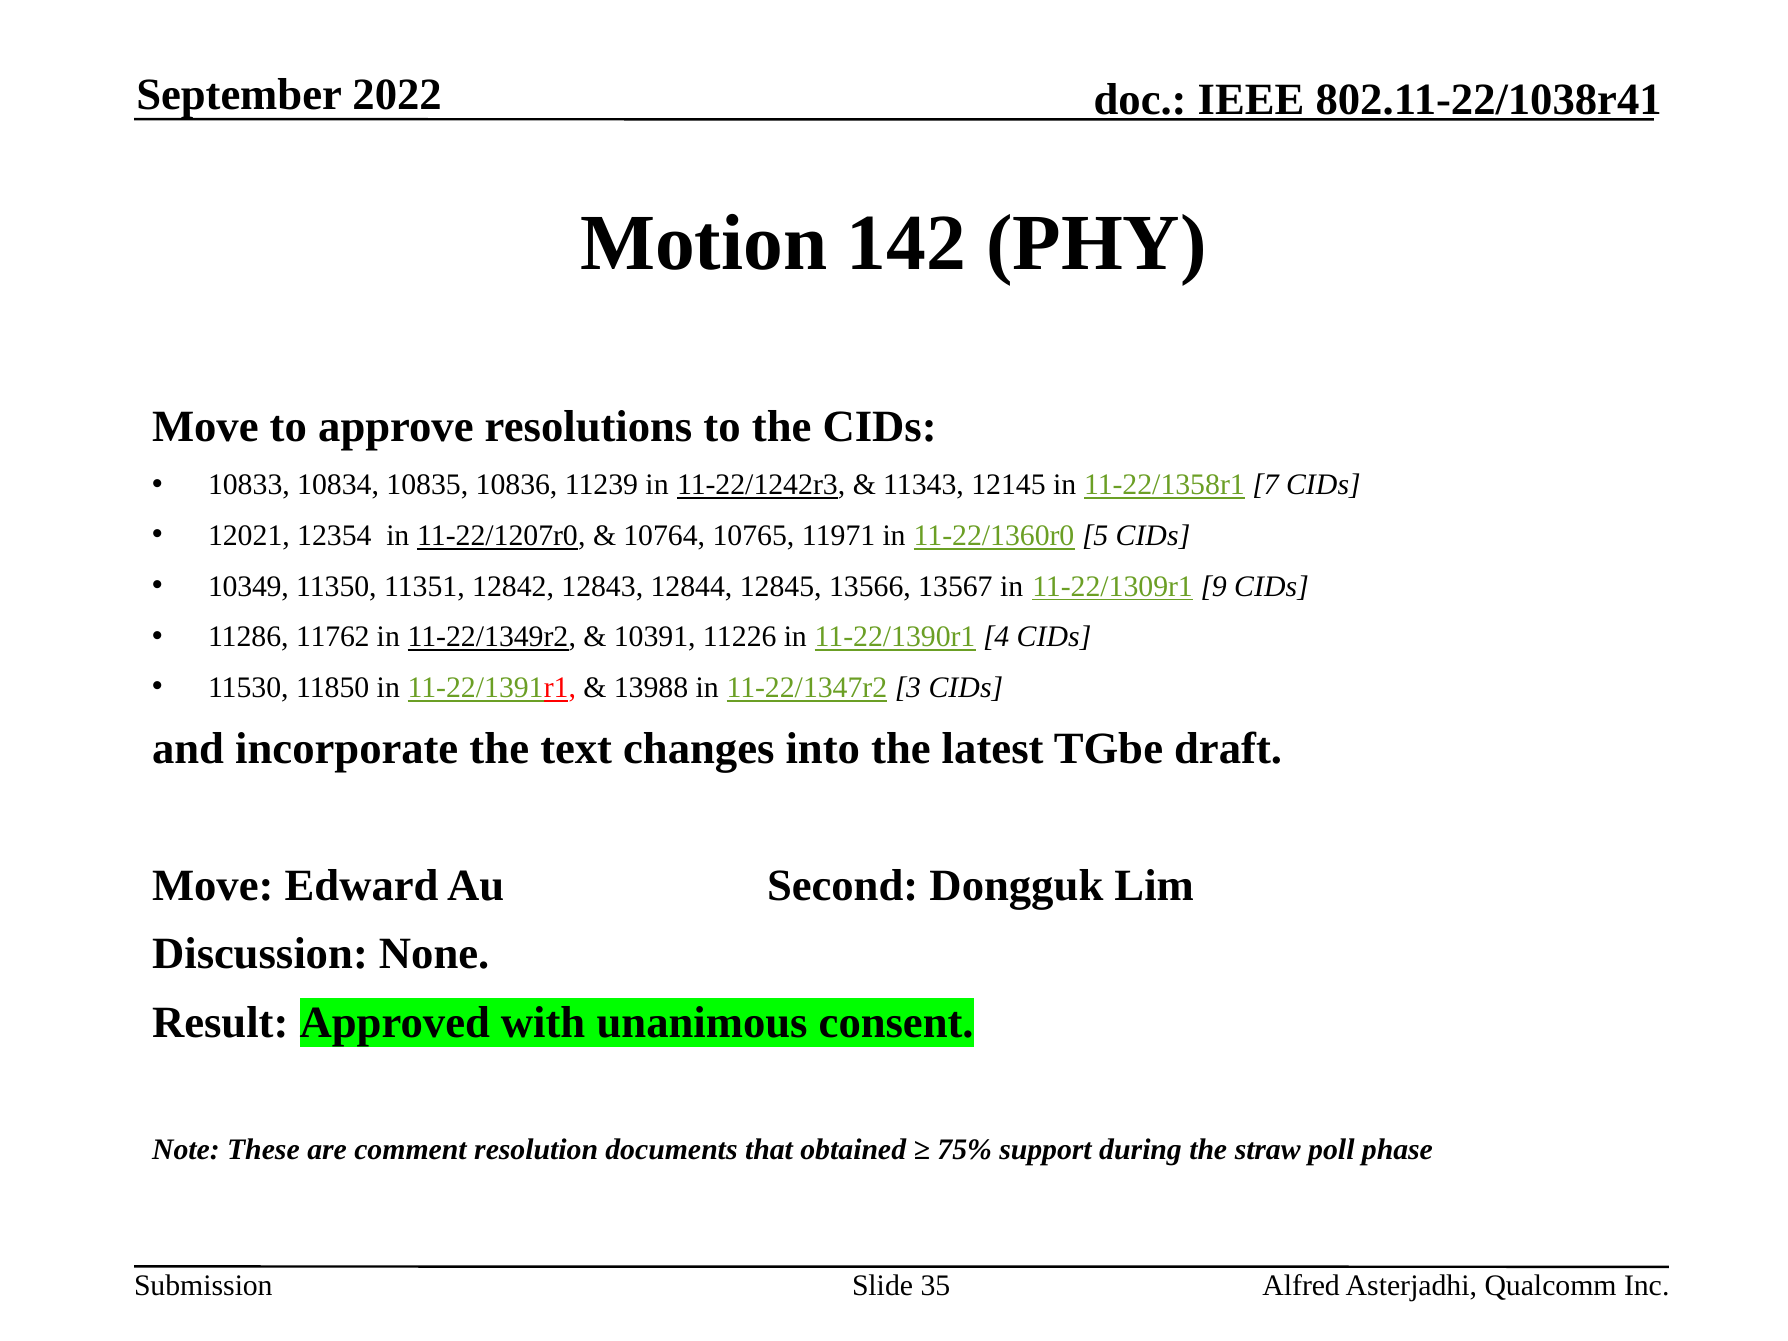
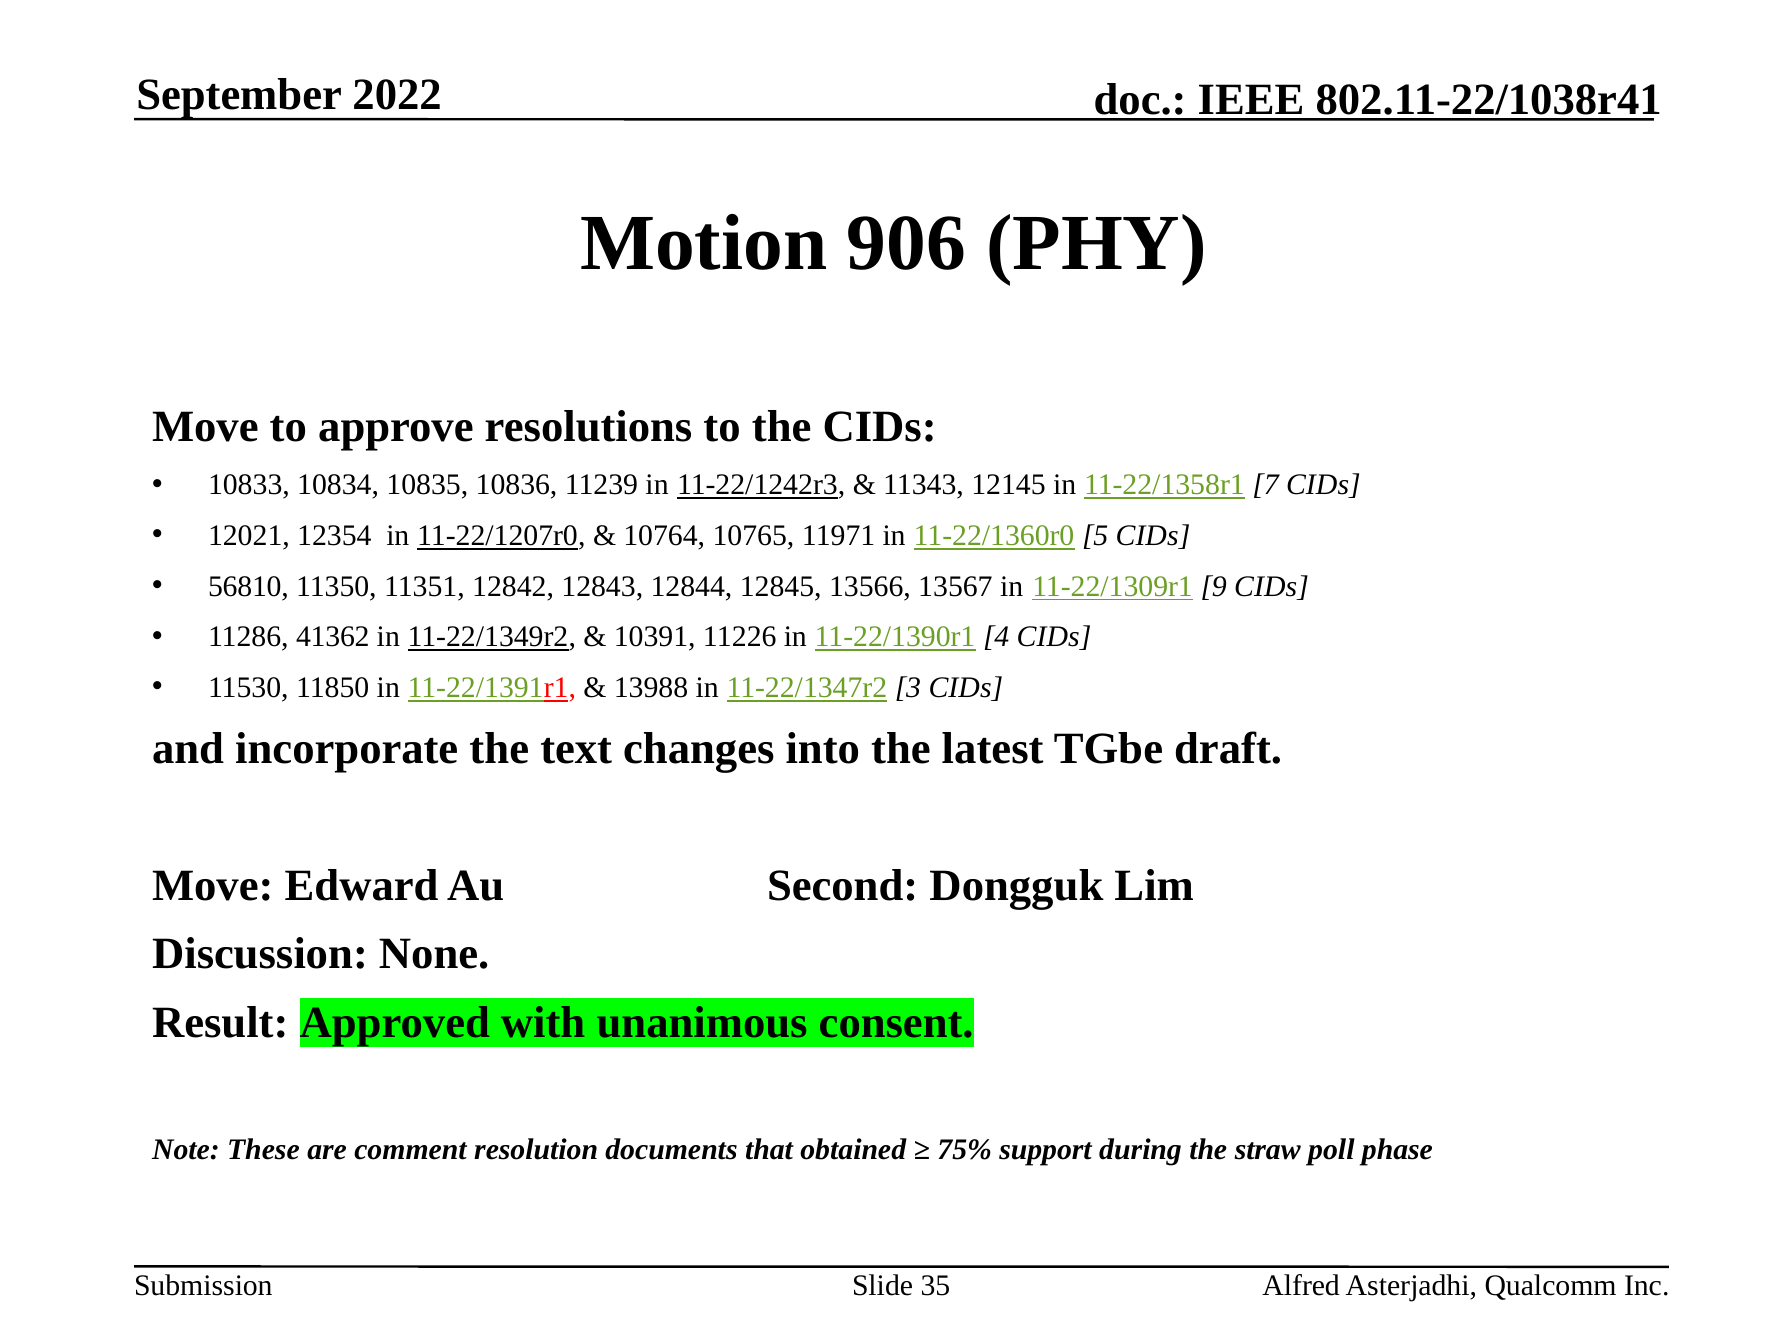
142: 142 -> 906 (907, 244)
10349: 10349 -> 56810 (248, 586)
11762: 11762 -> 41362 (333, 637)
